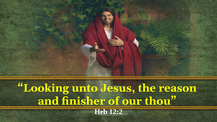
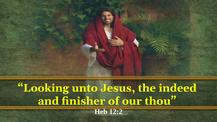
reason: reason -> indeed (178, 88)
